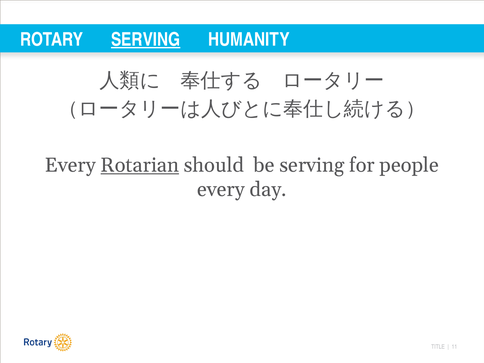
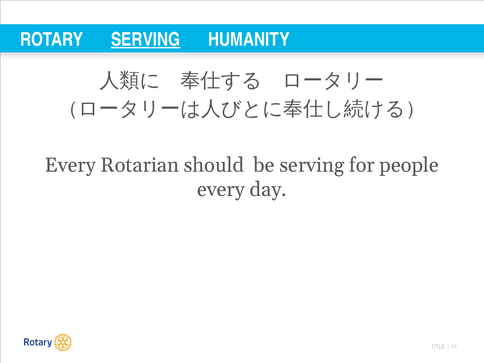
Rotarian underline: present -> none (140, 165)
